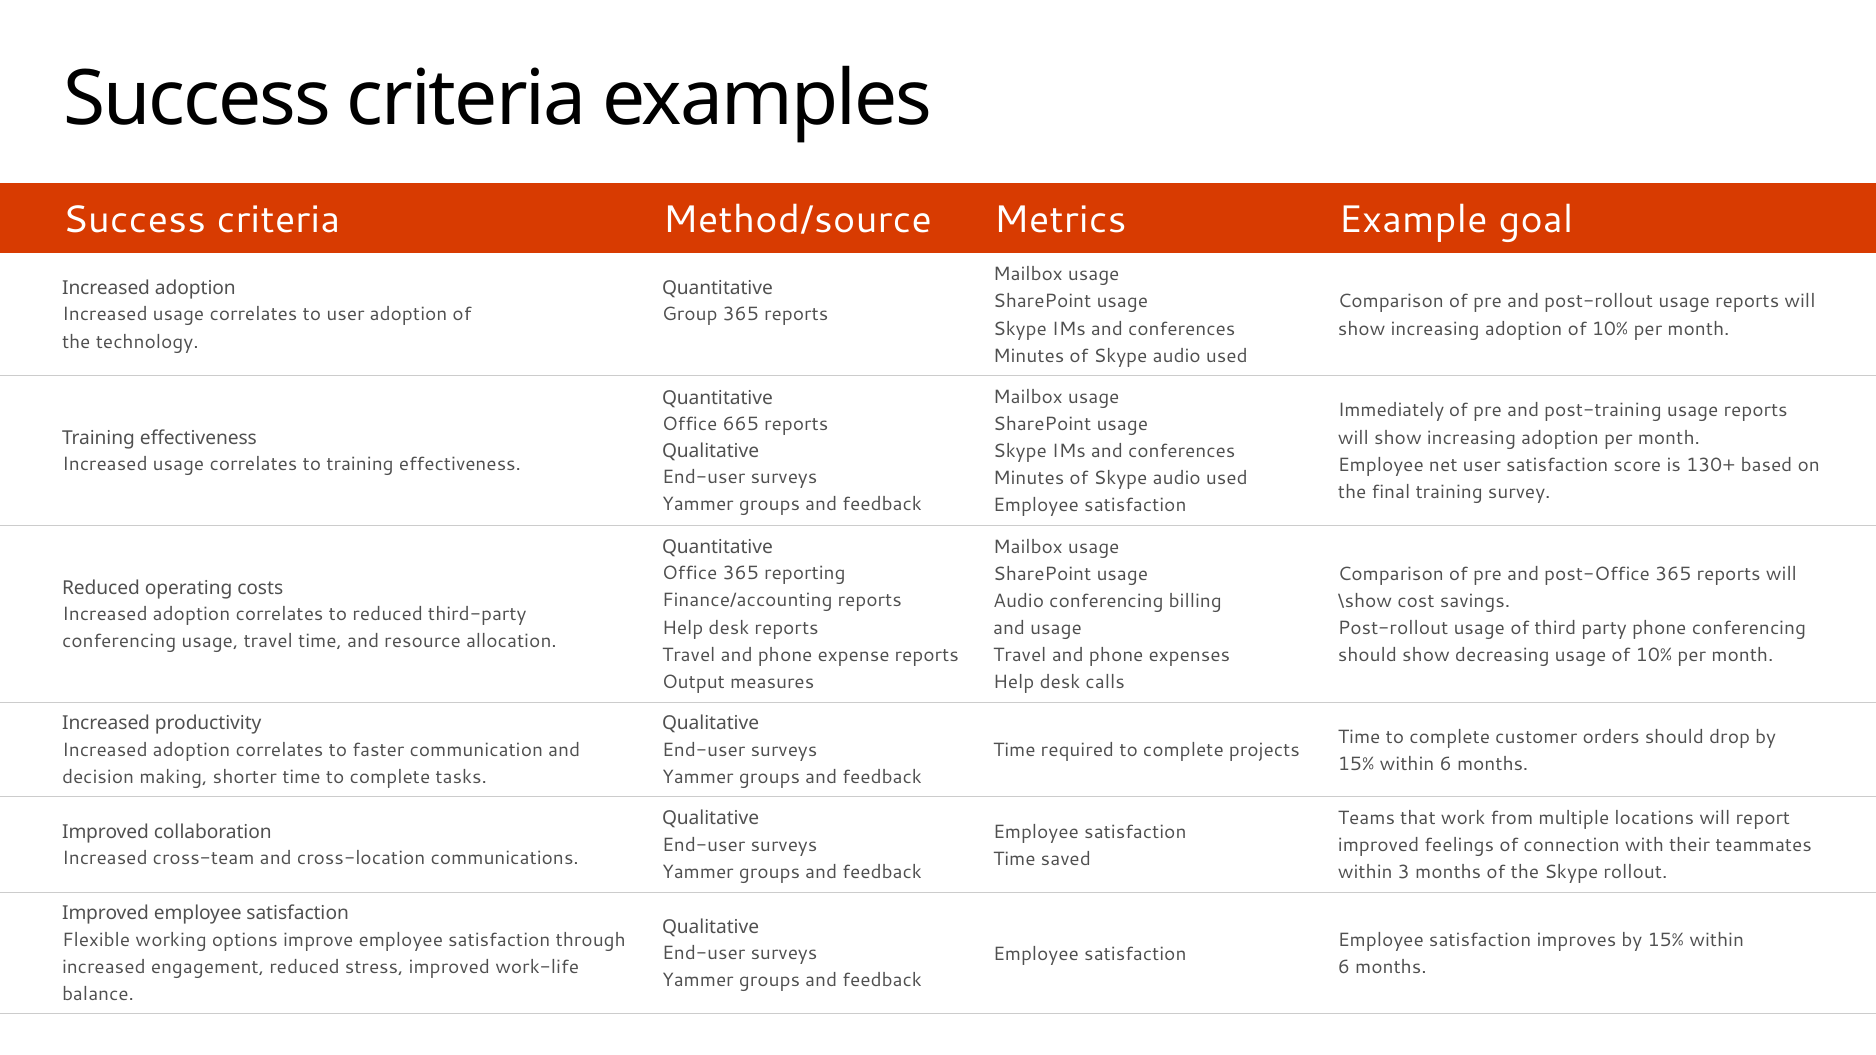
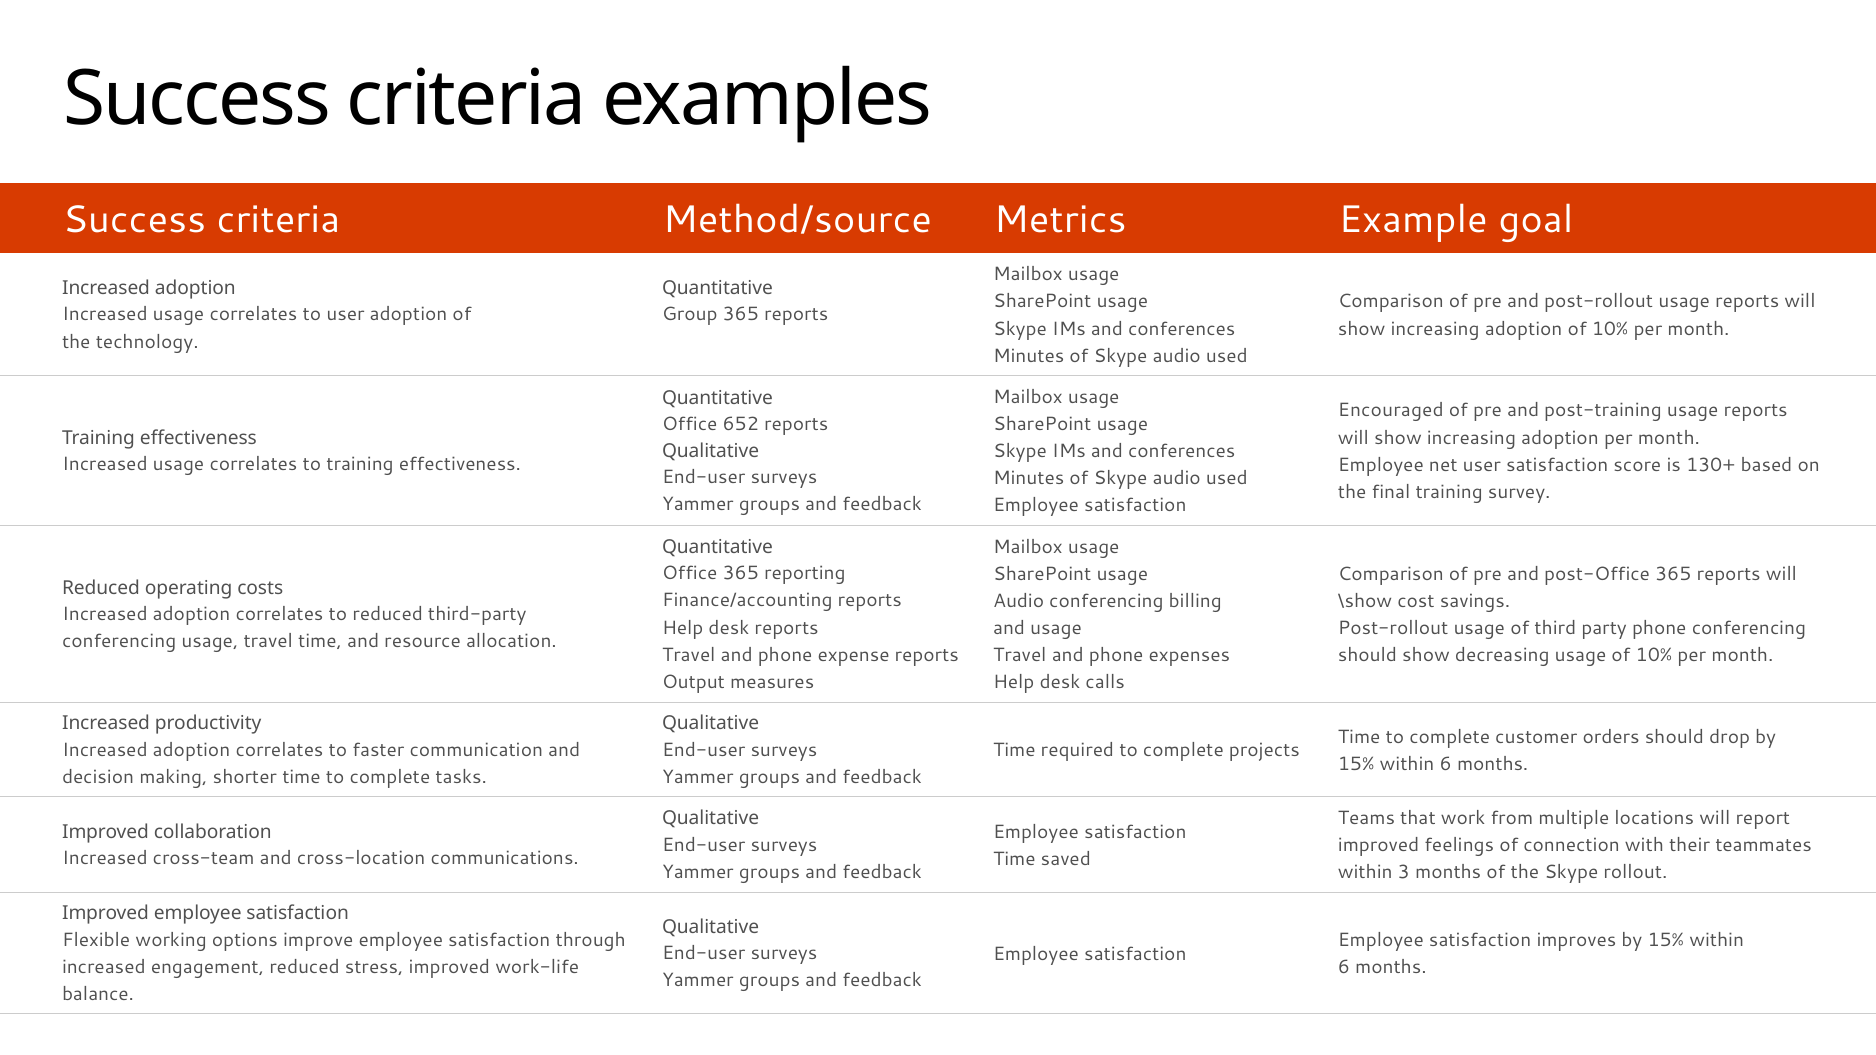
Immediately: Immediately -> Encouraged (1391, 411)
665: 665 -> 652 (741, 424)
